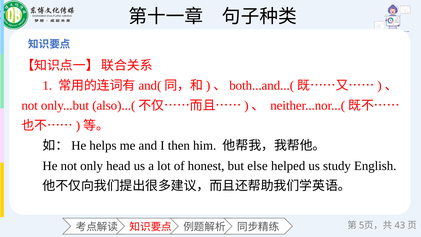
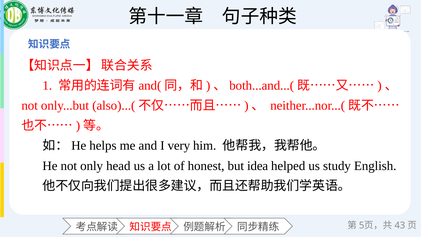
then: then -> very (179, 146)
else: else -> idea (258, 166)
